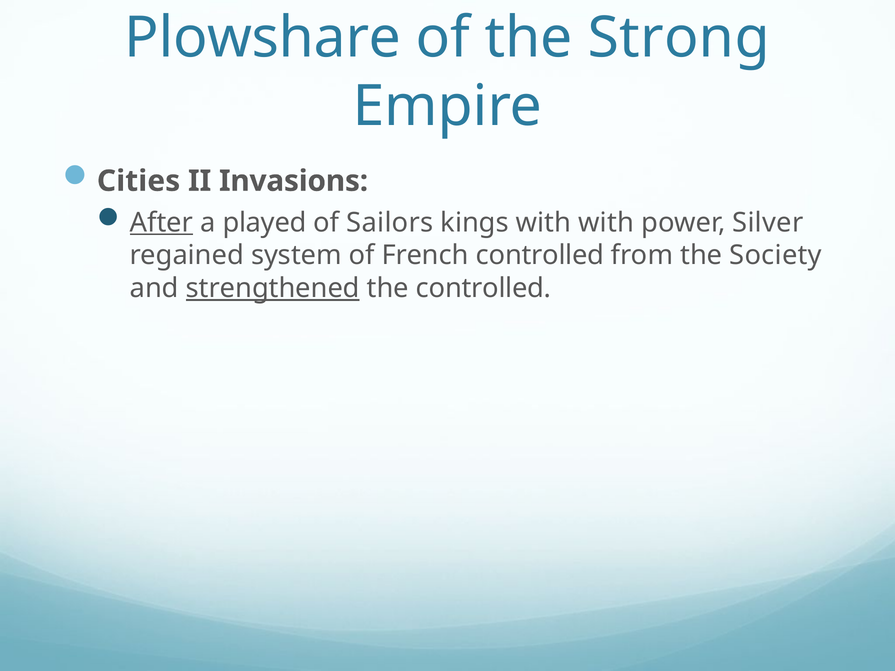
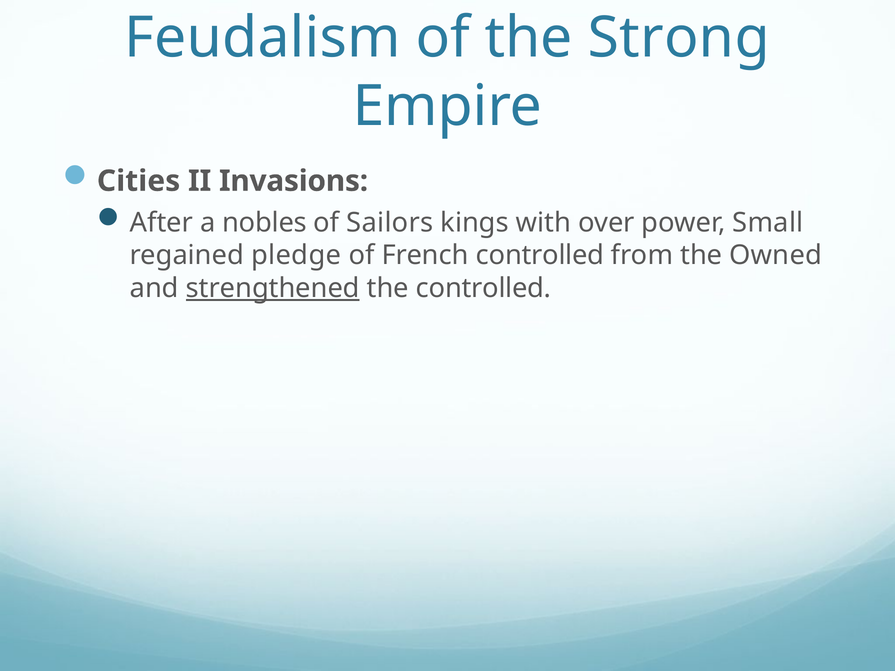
Plowshare: Plowshare -> Feudalism (263, 38)
After underline: present -> none (162, 223)
played: played -> nobles (265, 223)
with with: with -> over (606, 223)
Silver: Silver -> Small (768, 223)
system: system -> pledge (296, 255)
Society: Society -> Owned (776, 255)
